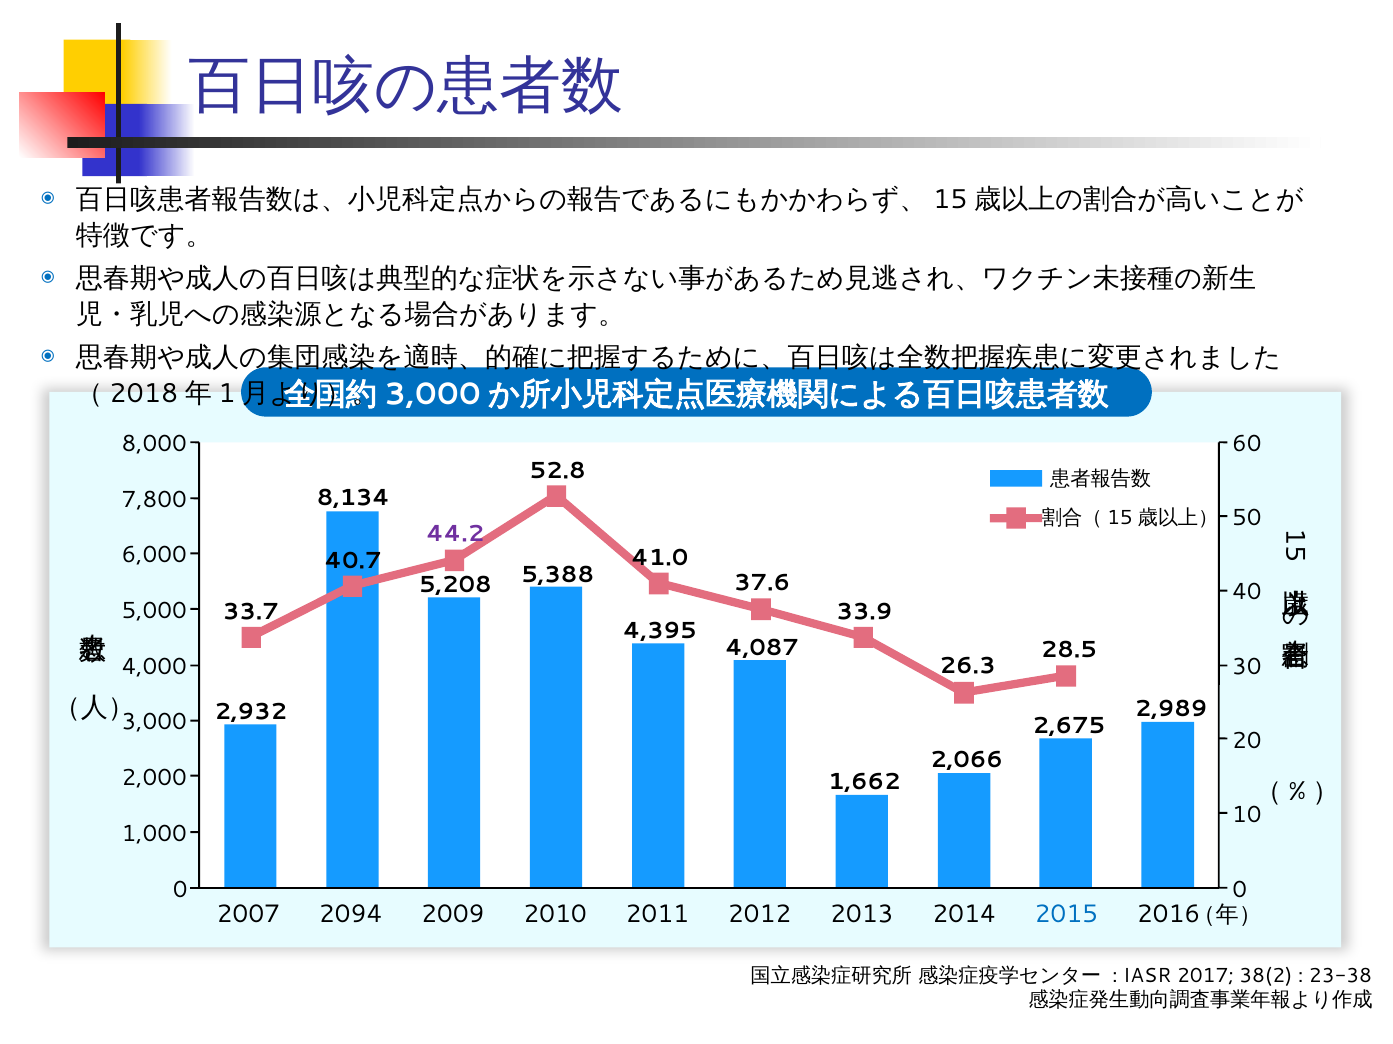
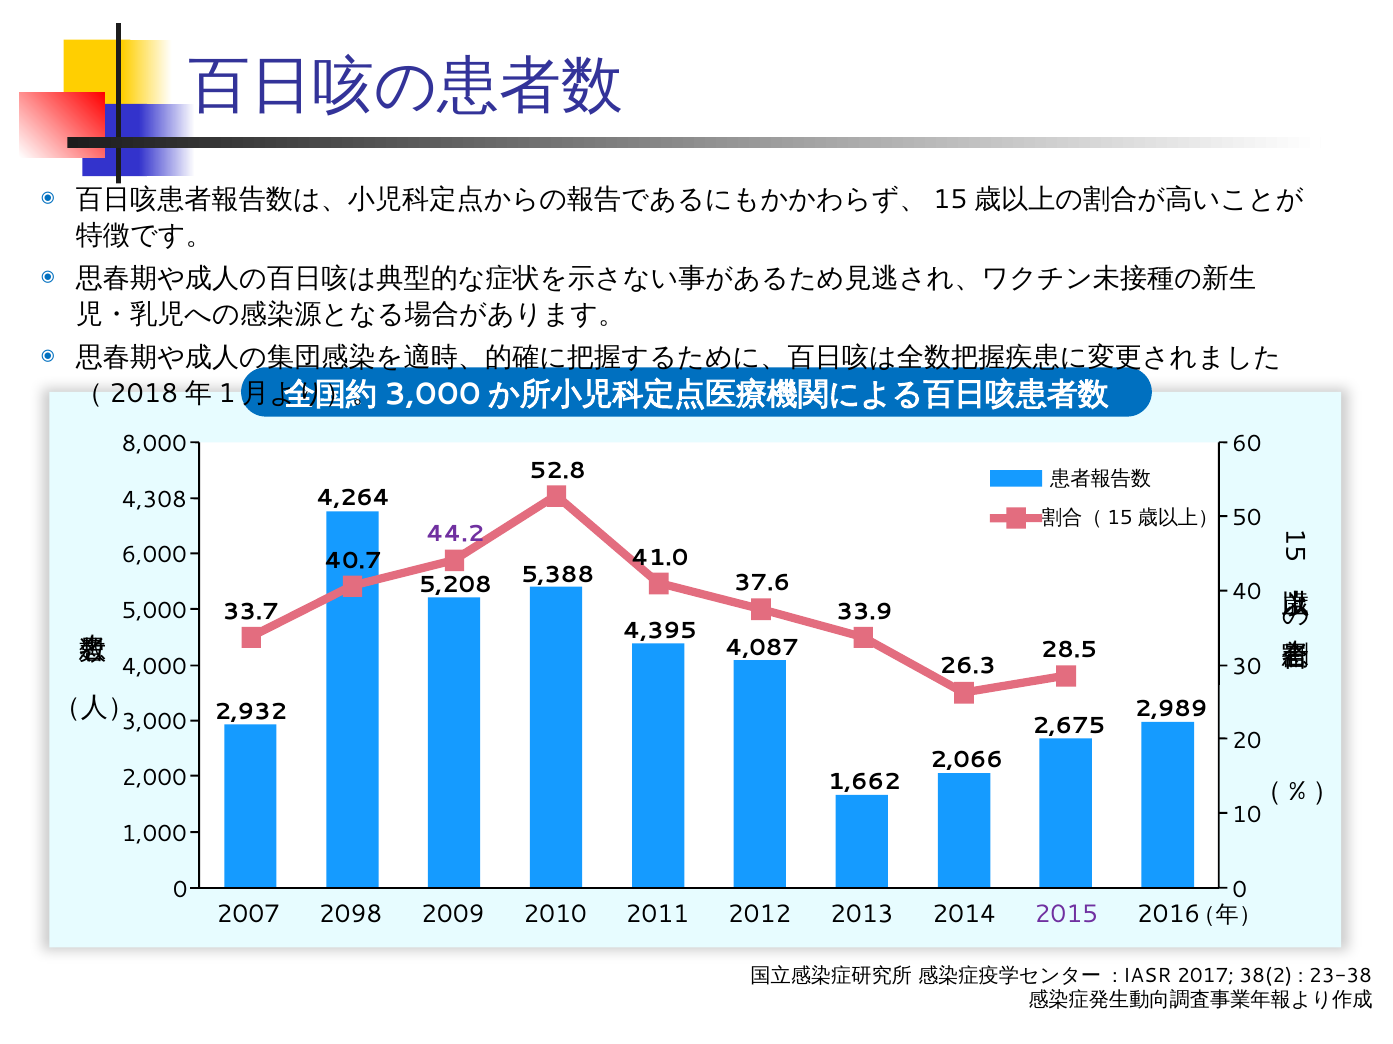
8,134: 8,134 -> 4,264 (353, 498)
7,800: 7,800 -> 4,308 (154, 500)
2094: 2094 -> 2098 (351, 915)
2015 colour: blue -> purple (1066, 915)
